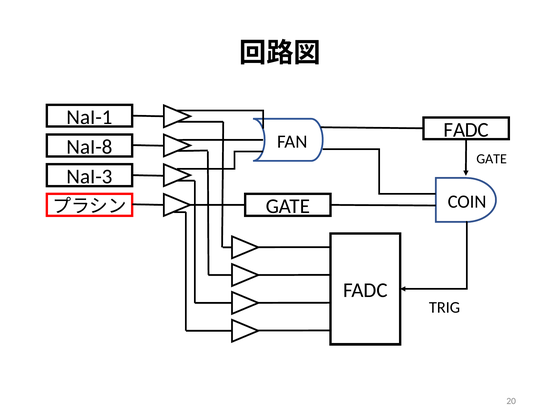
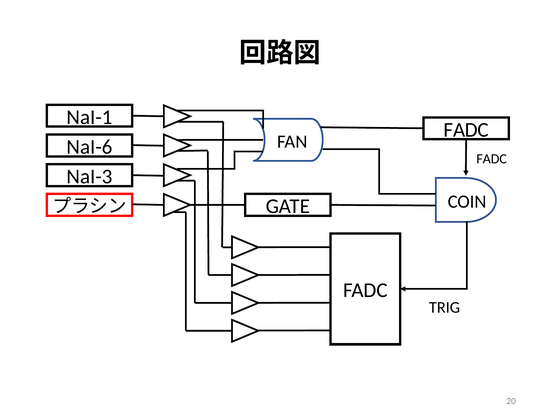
NaI-8: NaI-8 -> NaI-6 (89, 147)
GATE: GATE -> FADC (492, 159)
